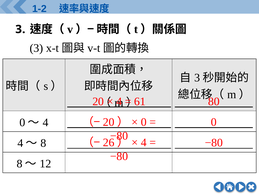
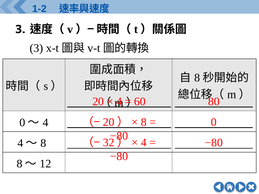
3: 3 -> 8 (197, 78)
61: 61 -> 60 (140, 102)
0: 0 -> 8 (144, 122)
26: 26 -> 32 (109, 143)
